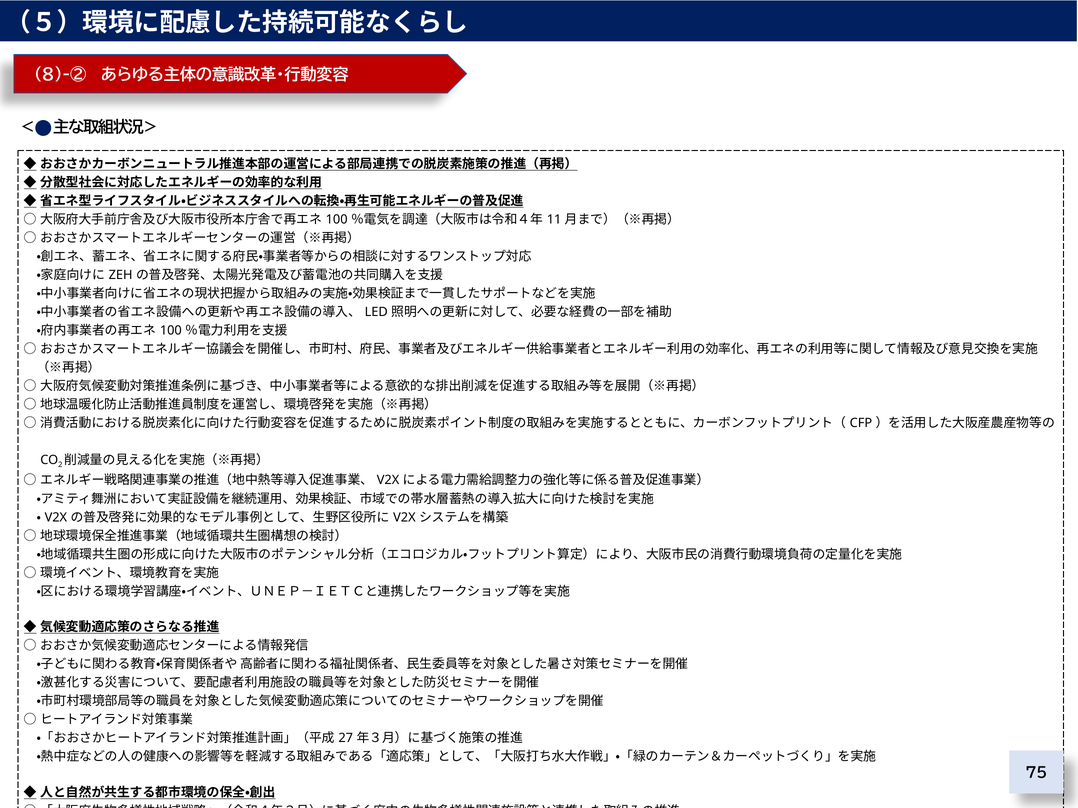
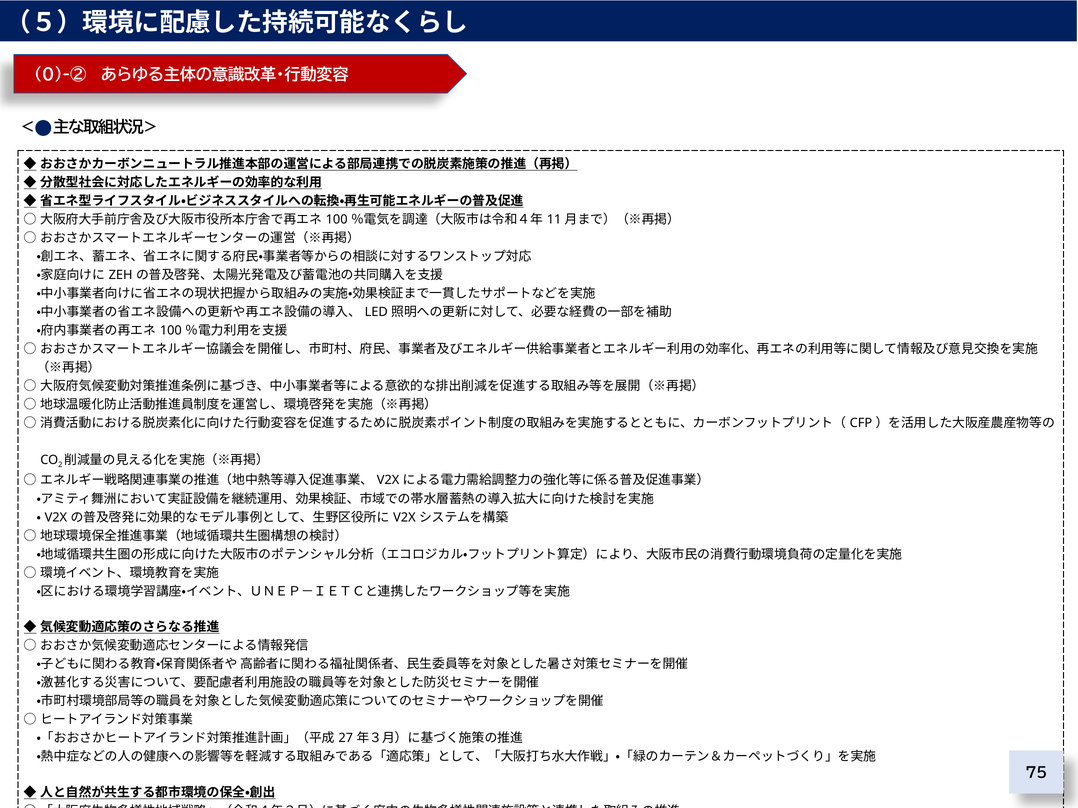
8)-②: 8)-② -> 0)-② (60, 75)
